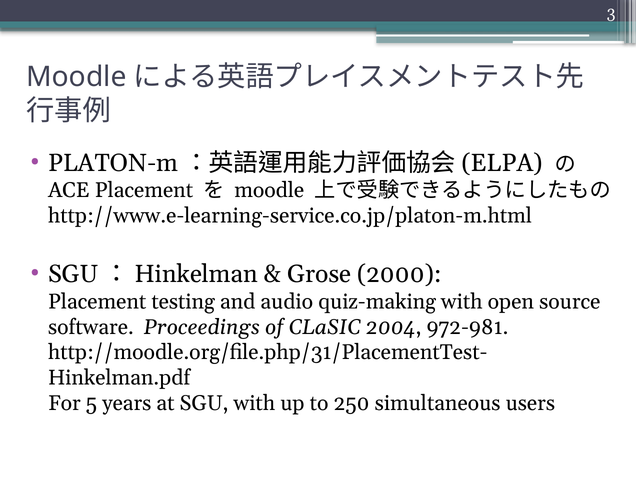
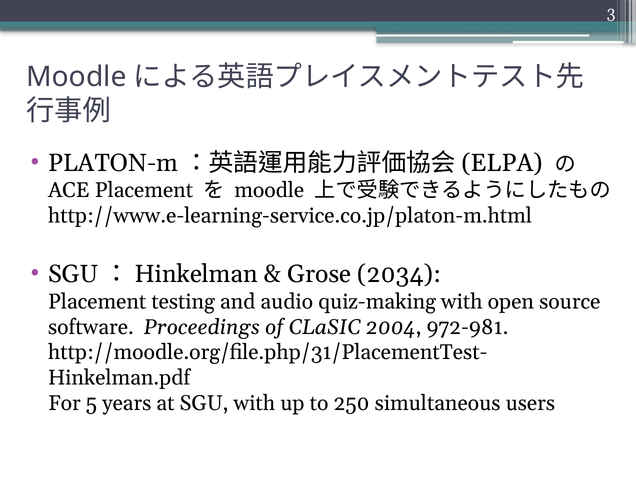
2000: 2000 -> 2034 (399, 274)
